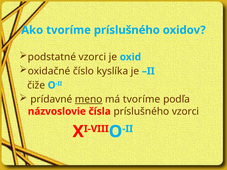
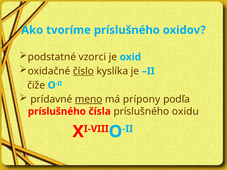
číslo underline: none -> present (83, 71)
má tvoríme: tvoríme -> prípony (142, 99)
názvoslovie: názvoslovie -> príslušného (57, 112)
príslušného vzorci: vzorci -> oxidu (185, 112)
